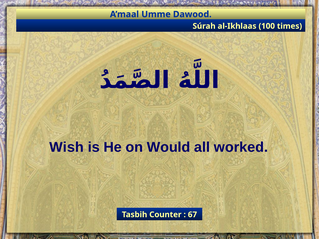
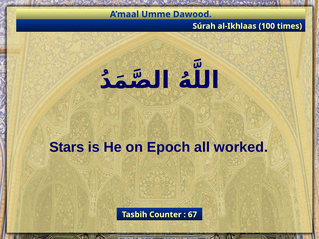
Wish: Wish -> Stars (67, 147)
Would: Would -> Epoch (169, 147)
